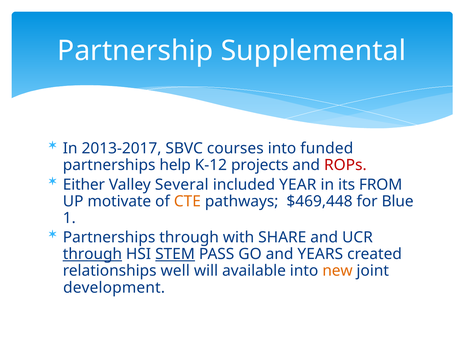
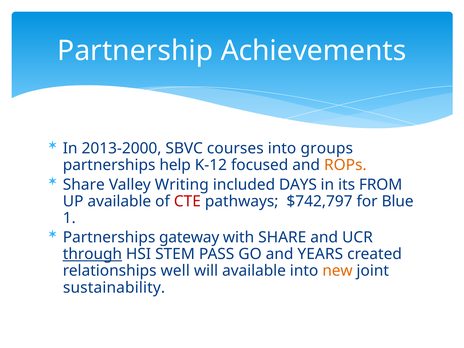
Supplemental: Supplemental -> Achievements (313, 51)
2013-2017: 2013-2017 -> 2013-2000 (122, 148)
funded: funded -> groups (327, 148)
projects: projects -> focused (260, 165)
ROPs colour: red -> orange (345, 165)
Either: Either -> Share (84, 185)
Several: Several -> Writing (182, 185)
YEAR: YEAR -> DAYS (298, 185)
UP motivate: motivate -> available (119, 201)
CTE colour: orange -> red (187, 201)
$469,448: $469,448 -> $742,797 (320, 201)
Partnerships through: through -> gateway (189, 237)
STEM underline: present -> none (175, 254)
development: development -> sustainability (114, 288)
